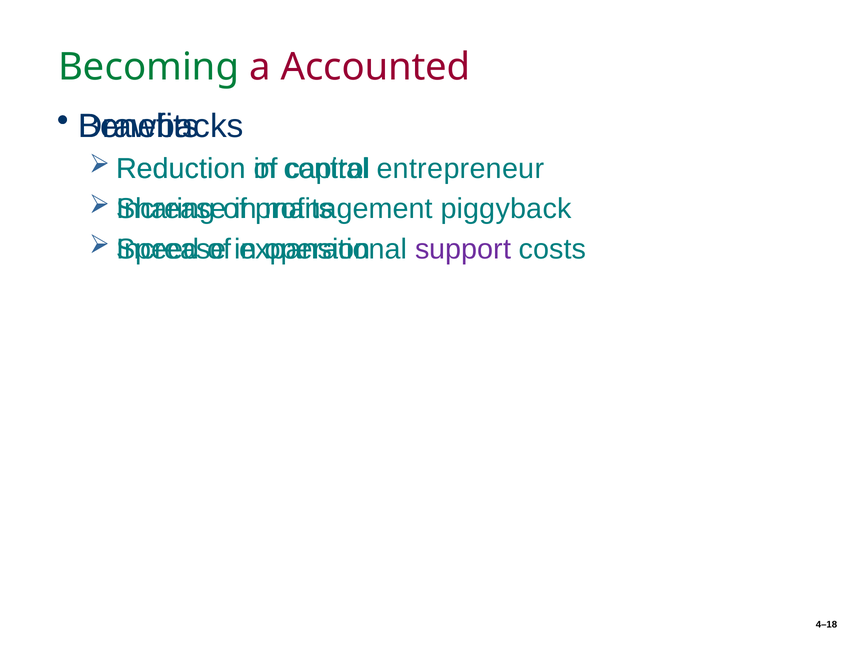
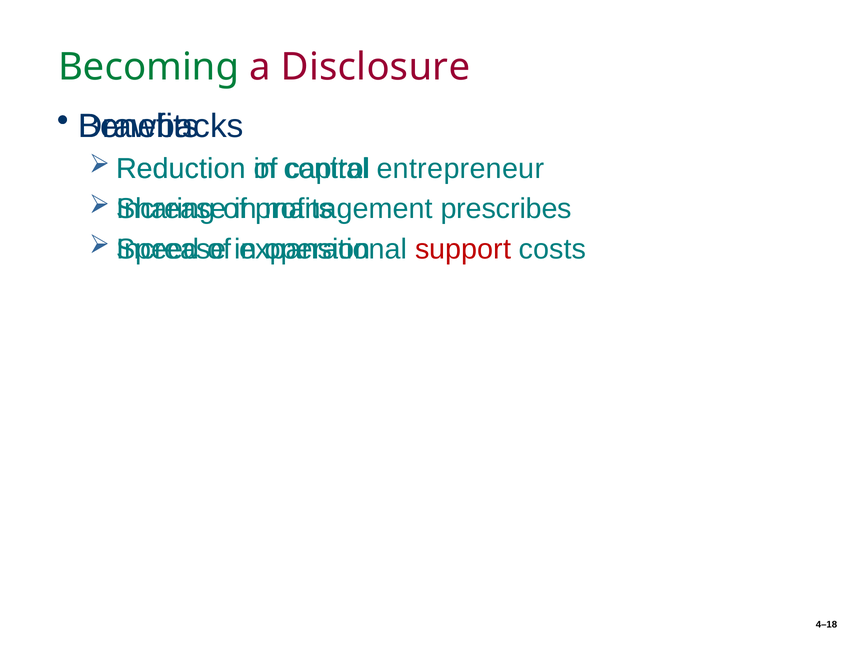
Accounted: Accounted -> Disclosure (375, 67)
piggyback: piggyback -> prescribes (506, 209)
support colour: purple -> red (463, 249)
